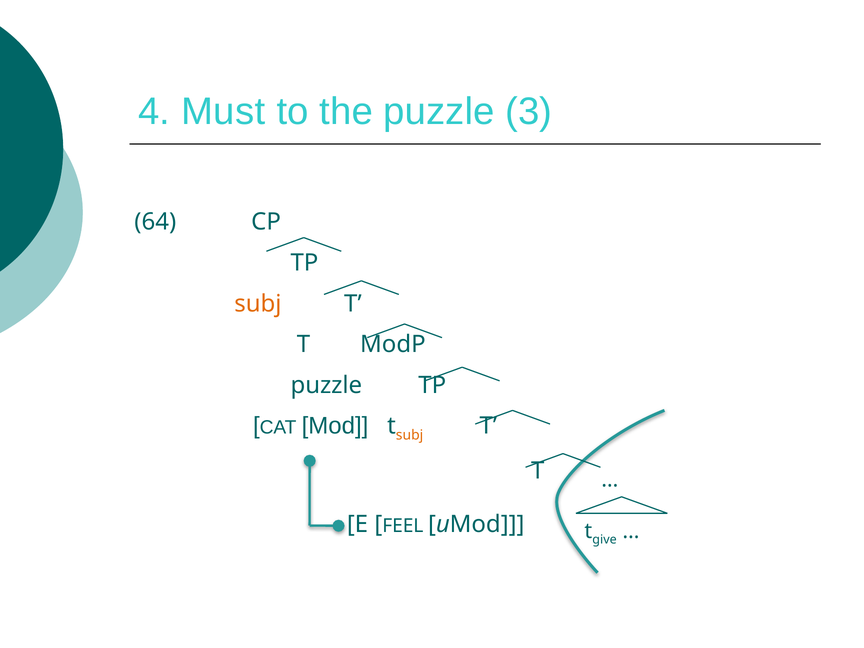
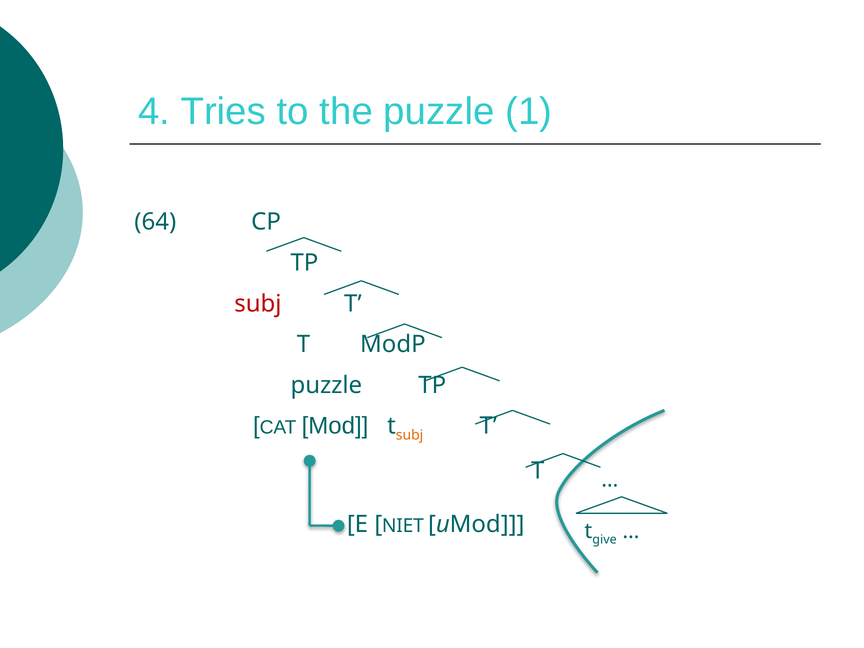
Must: Must -> Tries (223, 112)
3: 3 -> 1 (529, 112)
subj colour: orange -> red (258, 304)
FEEL: FEEL -> NIET (403, 526)
